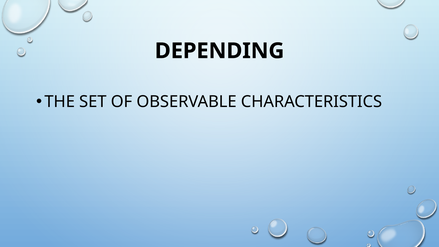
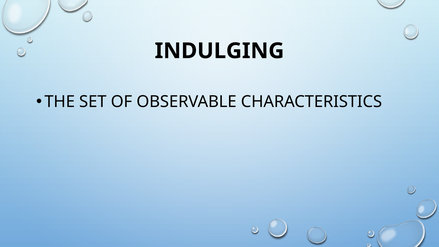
DEPENDING: DEPENDING -> INDULGING (219, 51)
